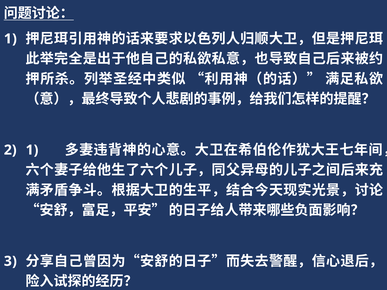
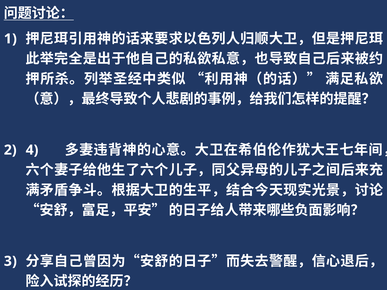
2 1: 1 -> 4 (32, 150)
